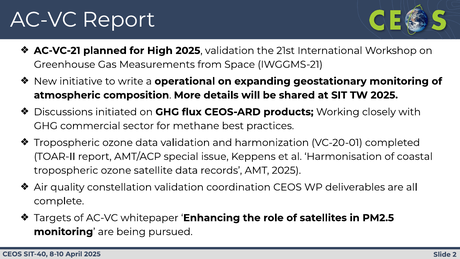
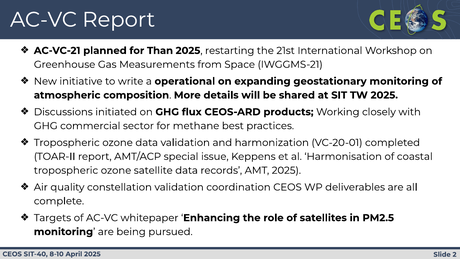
High: High -> Than (160, 51)
2025 validation: validation -> restarting (230, 51)
